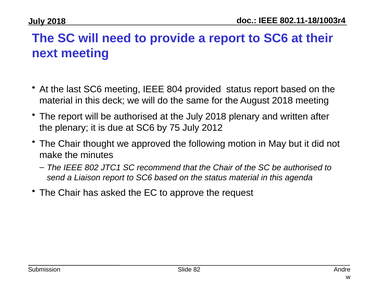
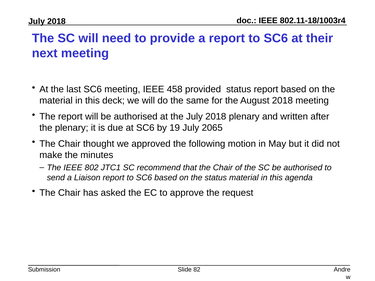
804: 804 -> 458 (175, 89)
75: 75 -> 19 (175, 128)
2012: 2012 -> 2065 (212, 128)
